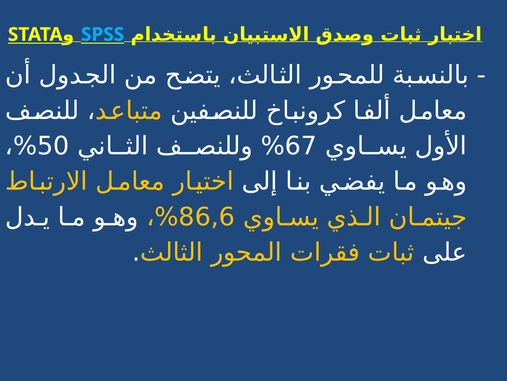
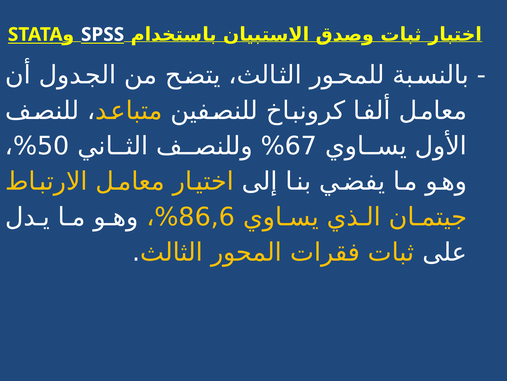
SPSS colour: light blue -> white (103, 34)
